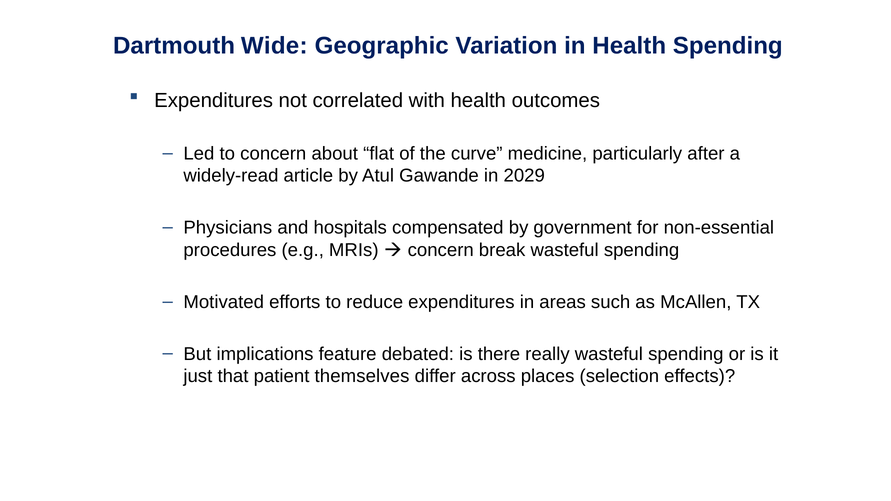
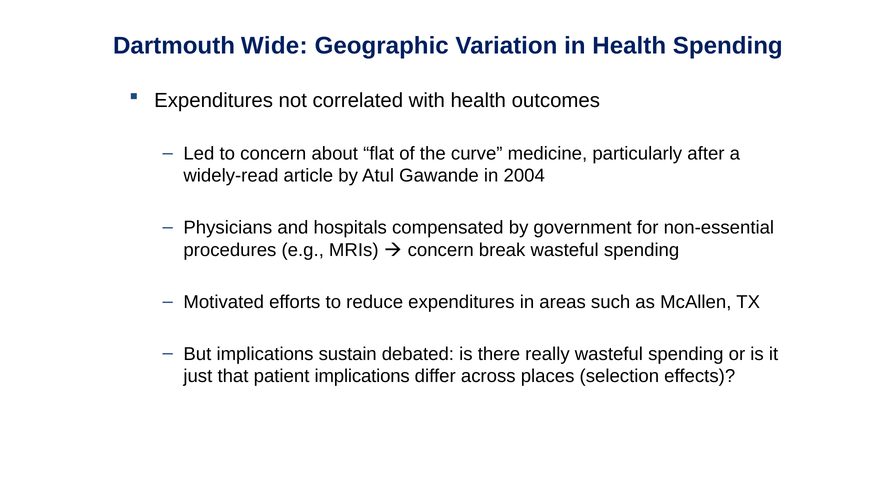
2029: 2029 -> 2004 (524, 176)
feature: feature -> sustain (348, 354)
patient themselves: themselves -> implications (362, 376)
